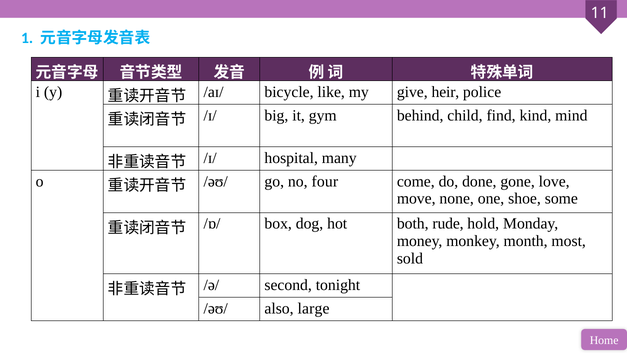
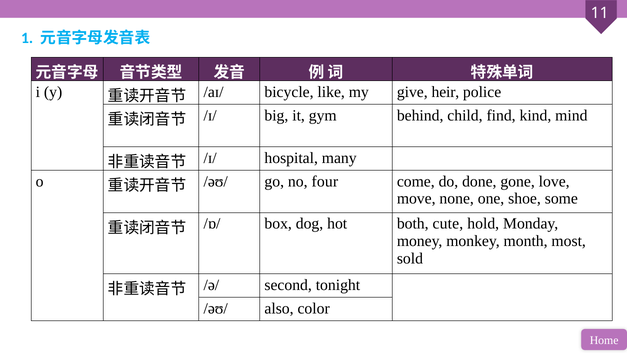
rude: rude -> cute (448, 224)
large: large -> color (314, 308)
